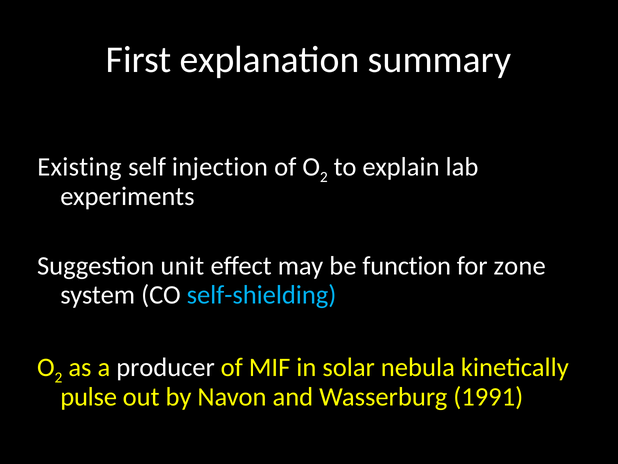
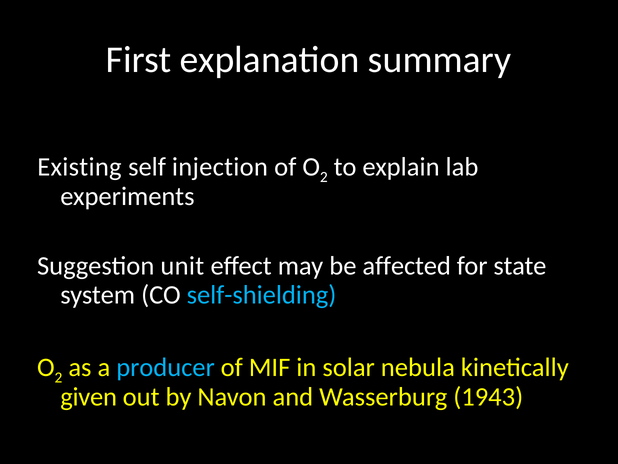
function: function -> affected (407, 266)
zone: zone -> state (520, 266)
producer colour: white -> light blue (166, 367)
pulse: pulse -> given (89, 397)
1991: 1991 -> 1943 (488, 397)
